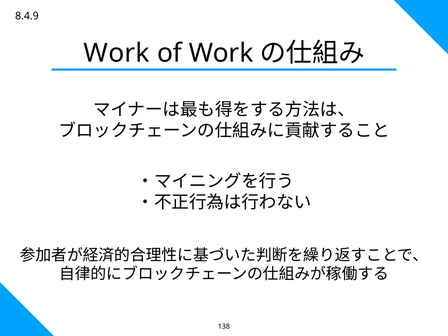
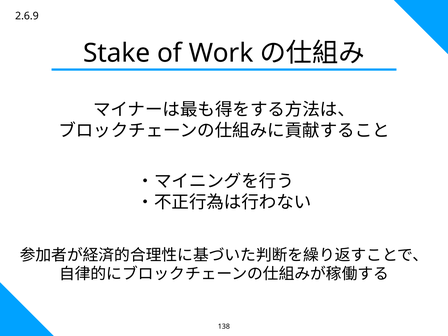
8.4.9: 8.4.9 -> 2.6.9 (27, 16)
Work: Work -> Stake (117, 53)
